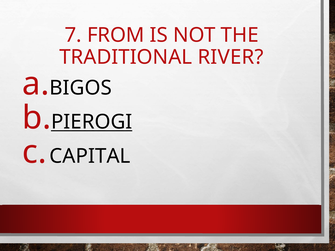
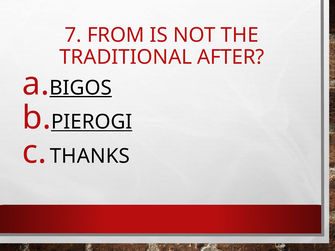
RIVER: RIVER -> AFTER (231, 57)
BIGOS underline: none -> present (81, 88)
CAPITAL: CAPITAL -> THANKS (90, 156)
